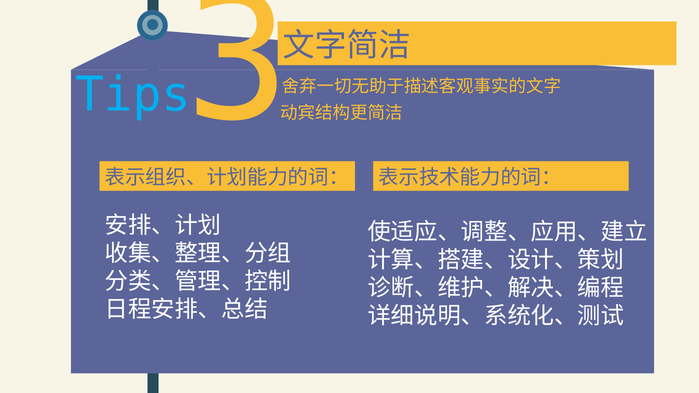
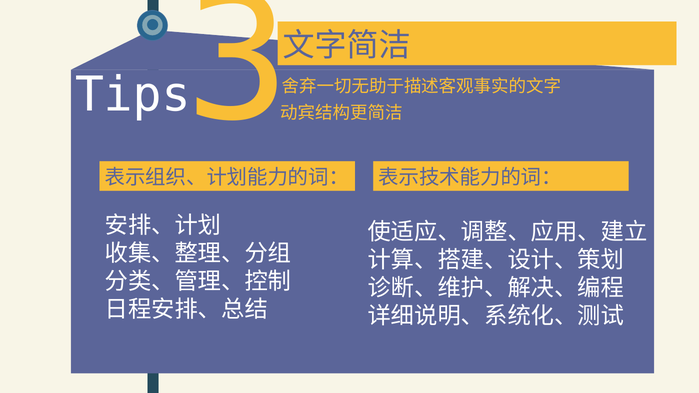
Tips colour: light blue -> white (133, 95)
